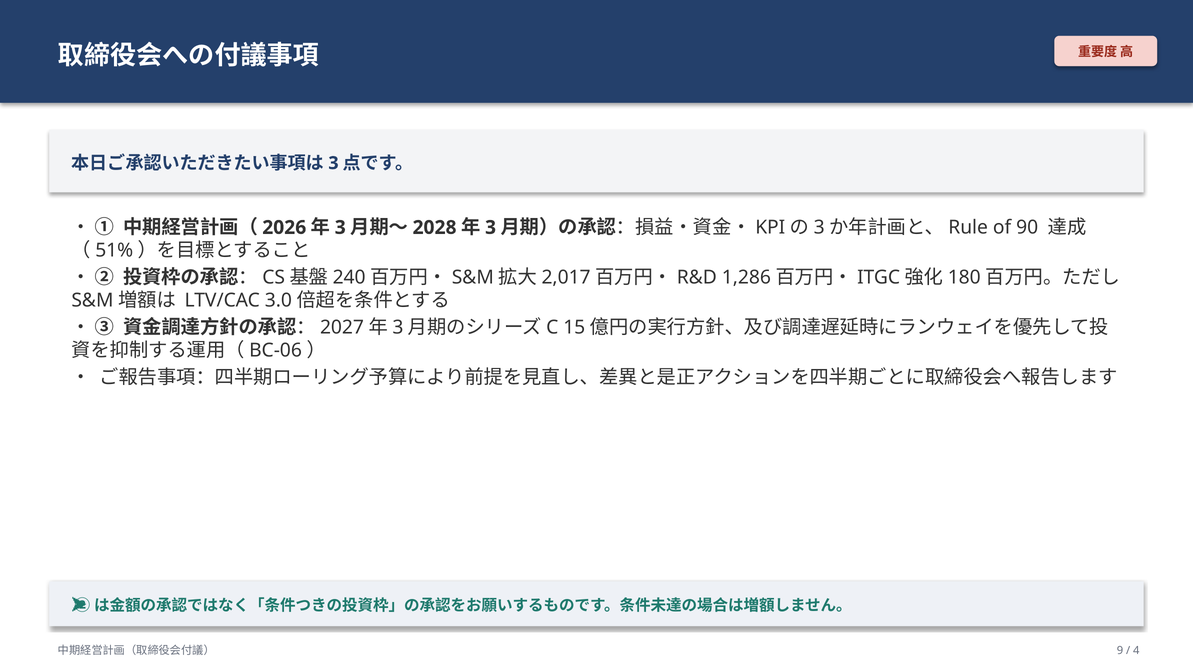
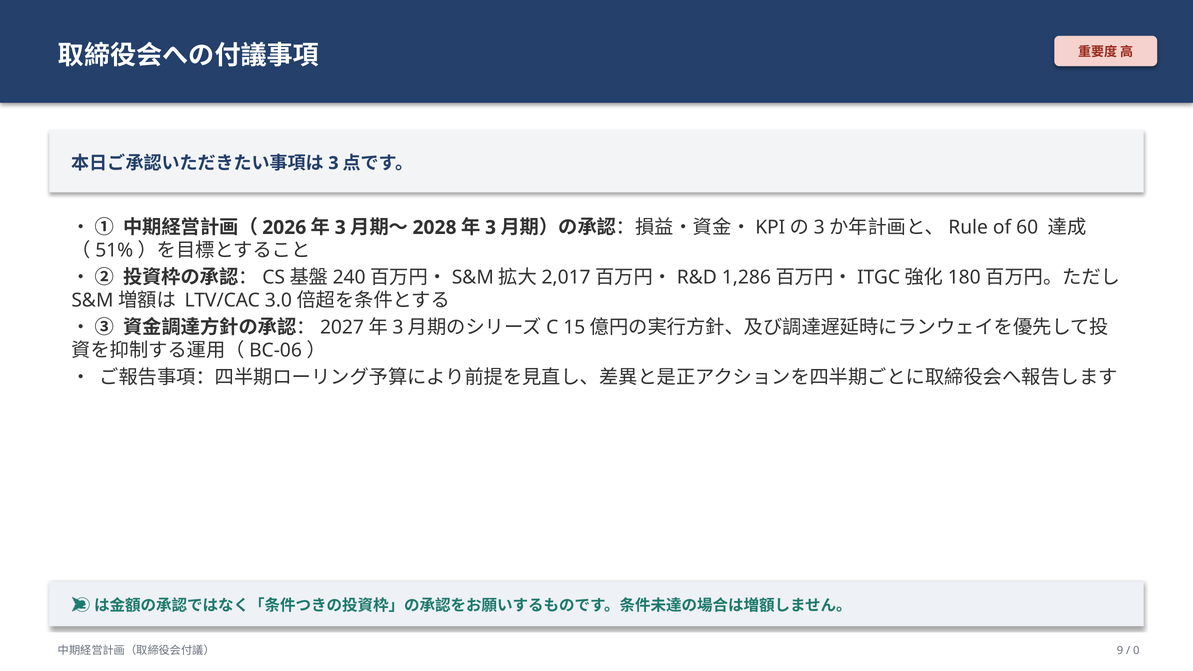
90: 90 -> 60 (1027, 228)
4: 4 -> 0 (1136, 651)
